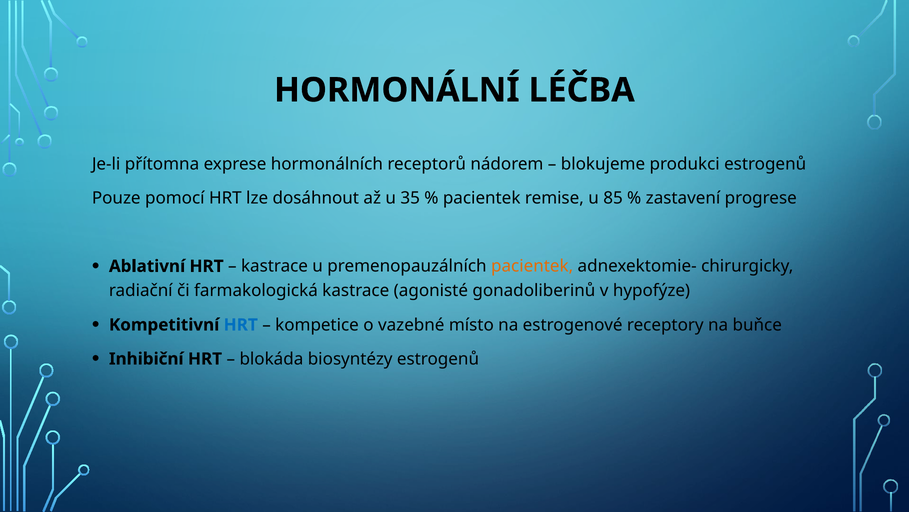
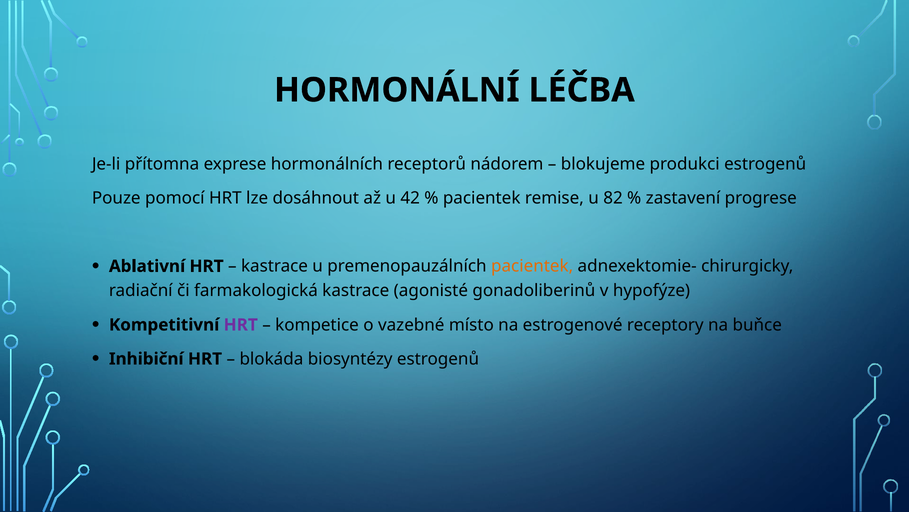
35: 35 -> 42 (410, 198)
85: 85 -> 82 (613, 198)
HRT colour: blue -> purple (241, 324)
